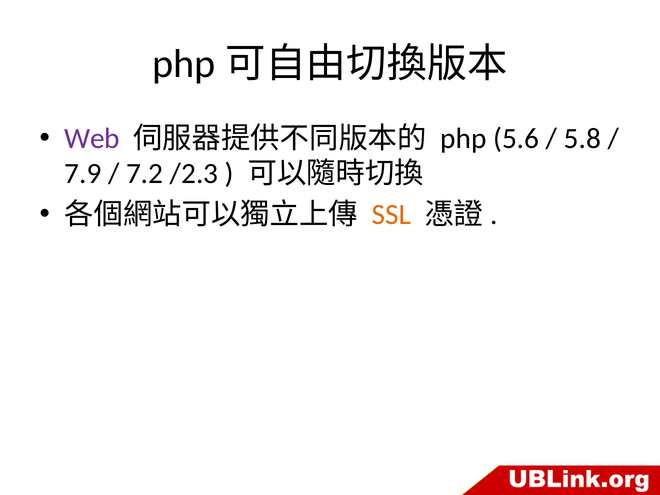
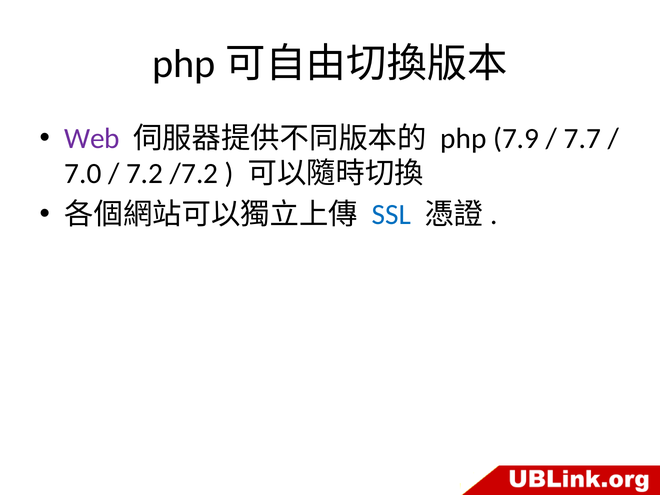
5.6: 5.6 -> 7.9 (516, 138)
5.8: 5.8 -> 7.7 (582, 138)
7.9: 7.9 -> 7.0 (83, 174)
/2.3: /2.3 -> /7.2 (194, 174)
SSL colour: orange -> blue (391, 215)
